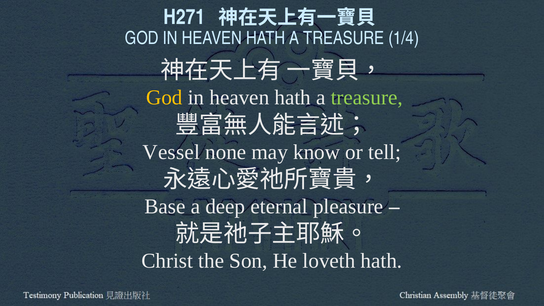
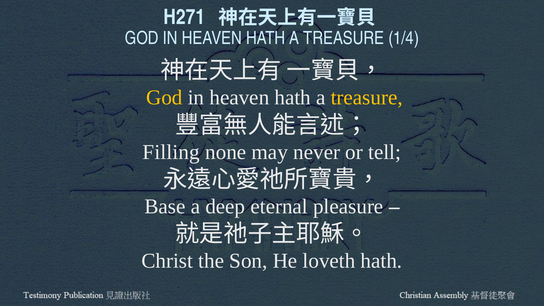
treasure colour: light green -> yellow (367, 98)
Vessel: Vessel -> Filling (171, 152)
know: know -> never (317, 152)
